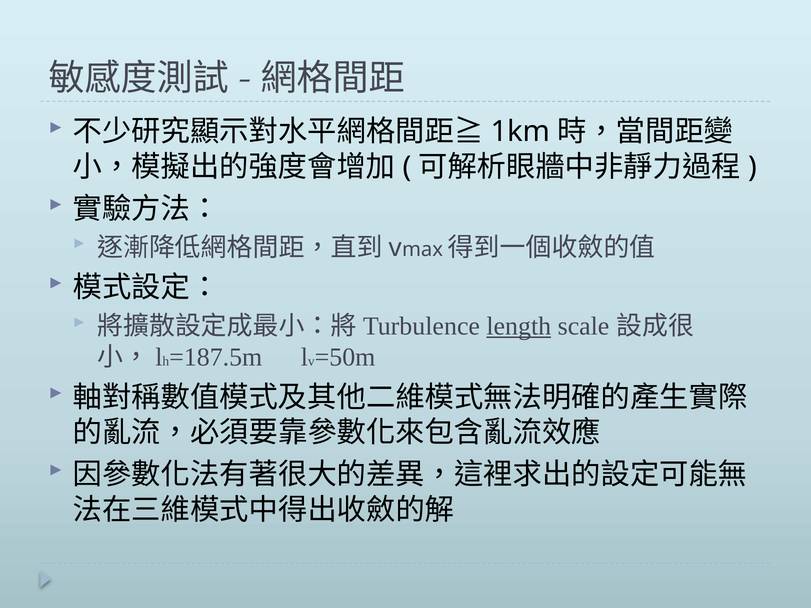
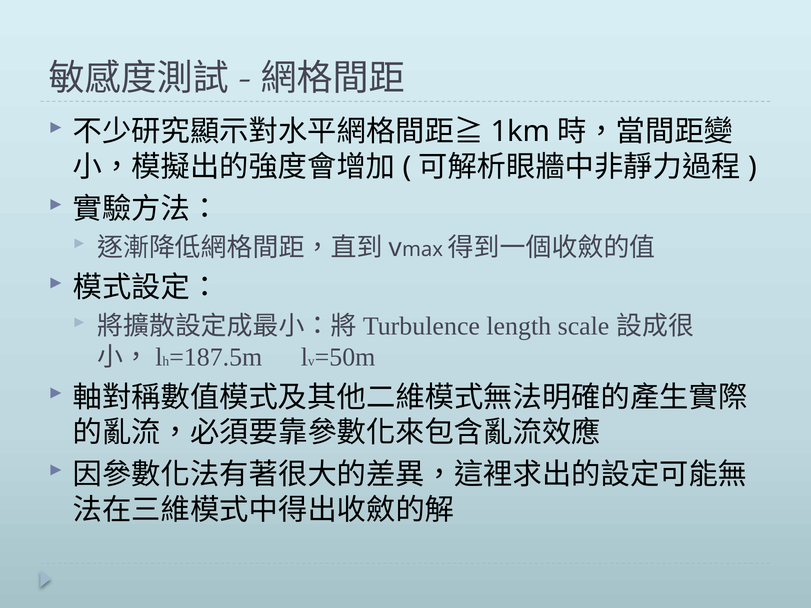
length underline: present -> none (519, 326)
